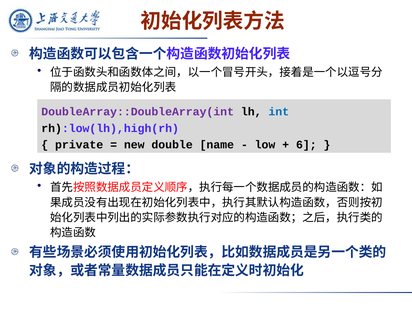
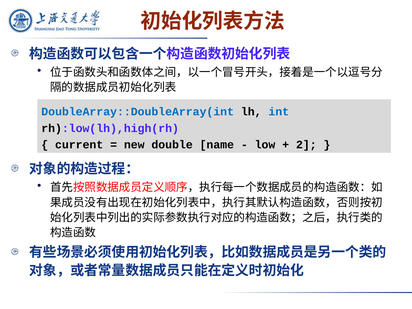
DoubleArray::DoubleArray(int colour: purple -> blue (138, 112)
private: private -> current (79, 145)
6: 6 -> 2 (306, 145)
